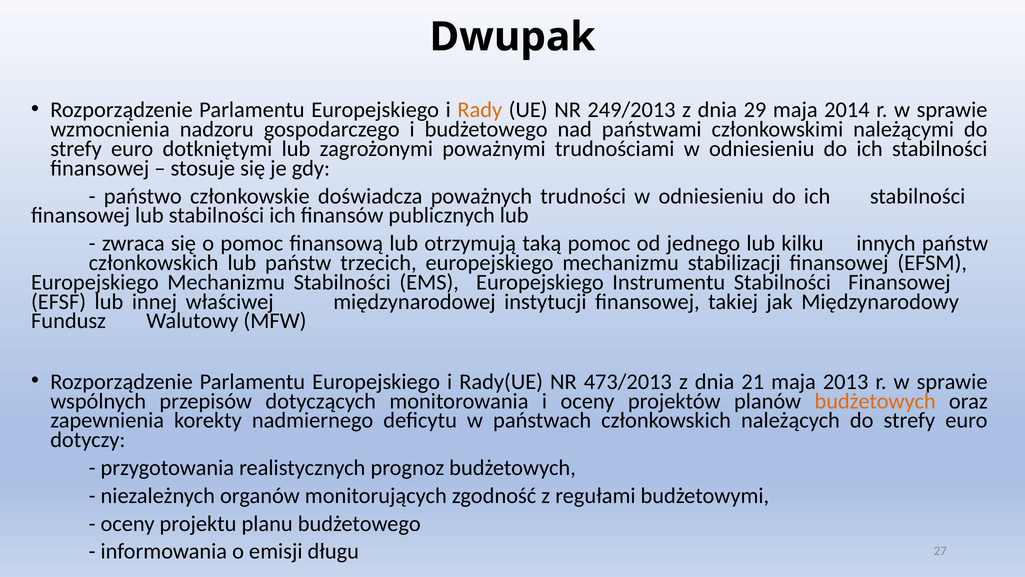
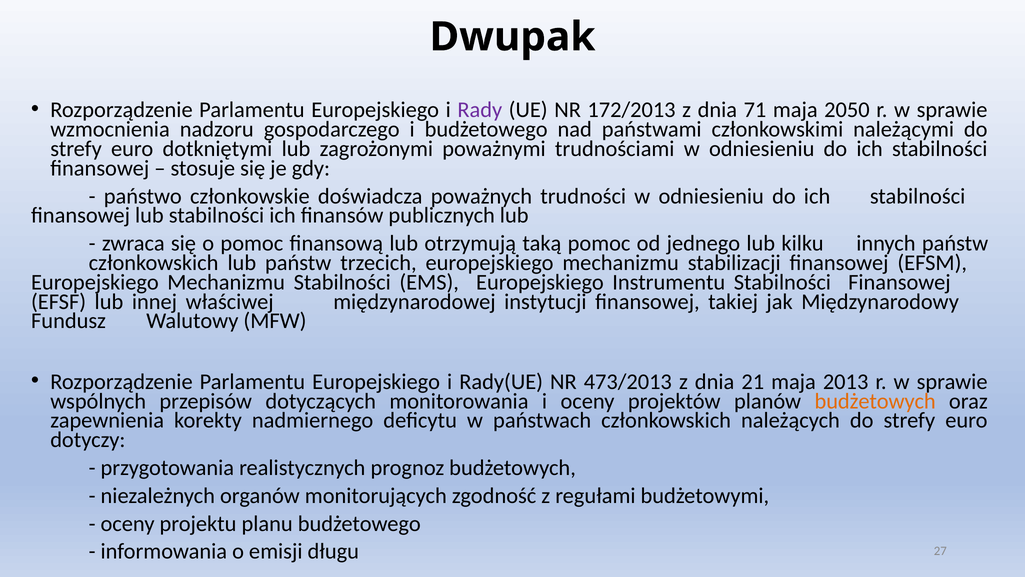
Rady colour: orange -> purple (480, 110)
249/2013: 249/2013 -> 172/2013 (632, 110)
29: 29 -> 71 (755, 110)
2014: 2014 -> 2050 (847, 110)
